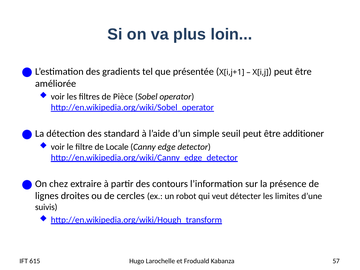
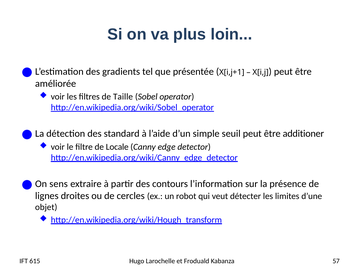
Pièce: Pièce -> Taille (123, 97)
chez: chez -> sens (59, 184)
suivis: suivis -> objet (46, 207)
